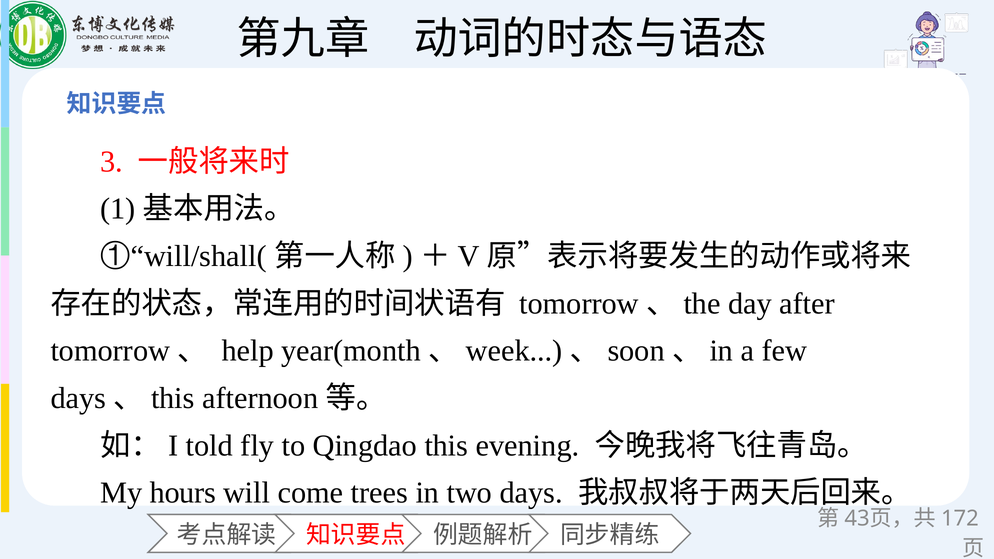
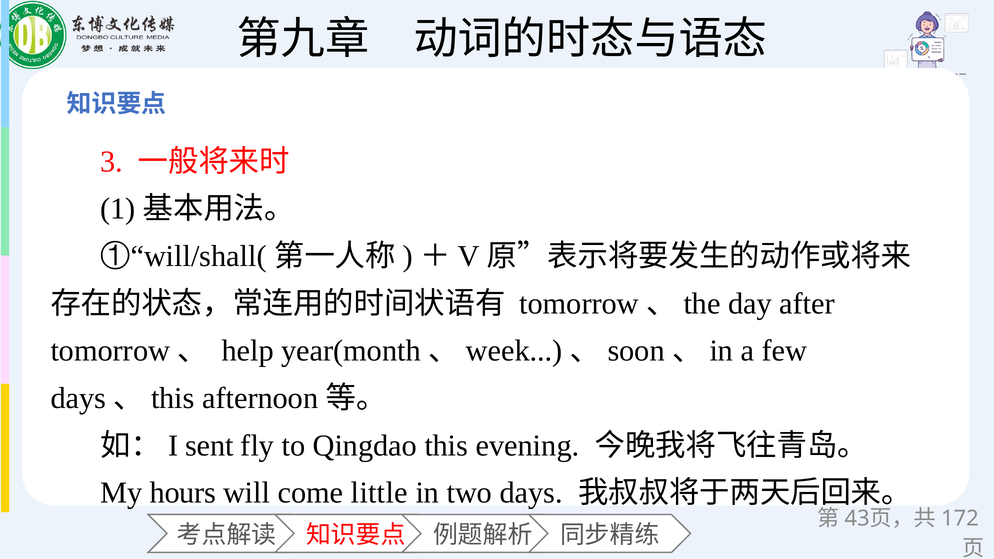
told: told -> sent (209, 446)
trees: trees -> little (379, 493)
